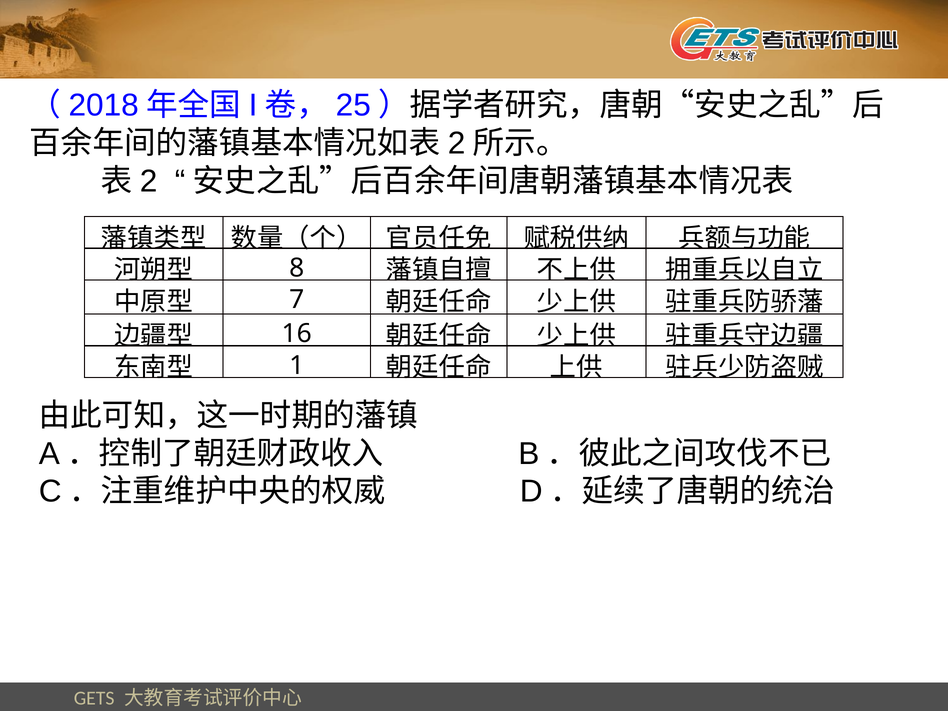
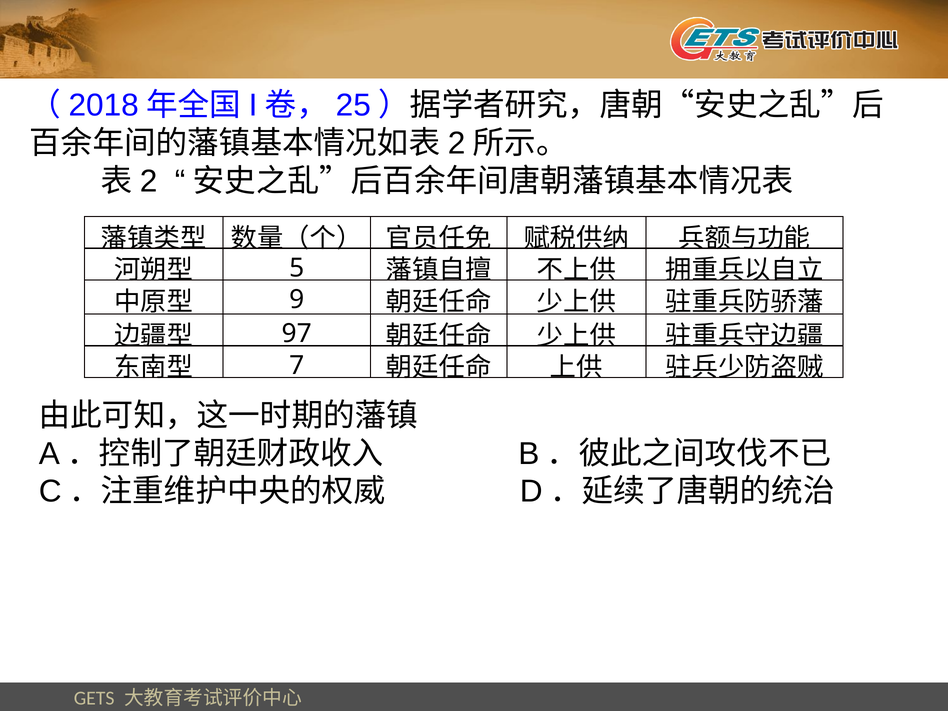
8: 8 -> 5 (297, 268)
7: 7 -> 9 (297, 299)
16: 16 -> 97 (297, 334)
1: 1 -> 7 (297, 365)
